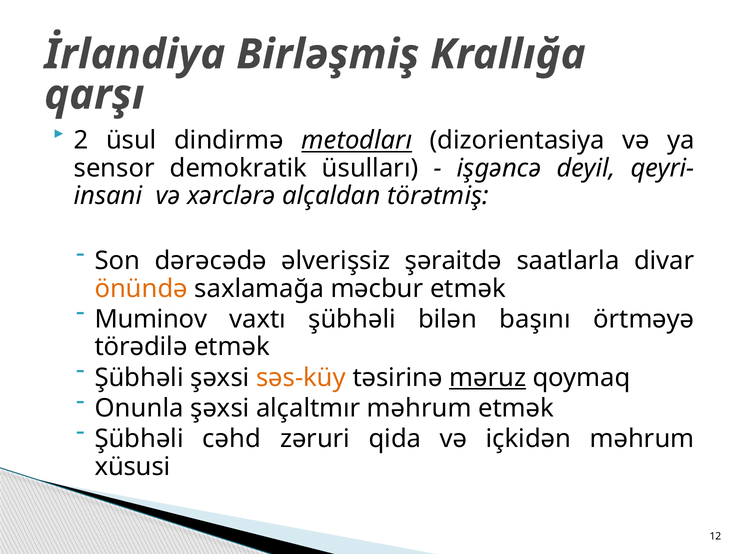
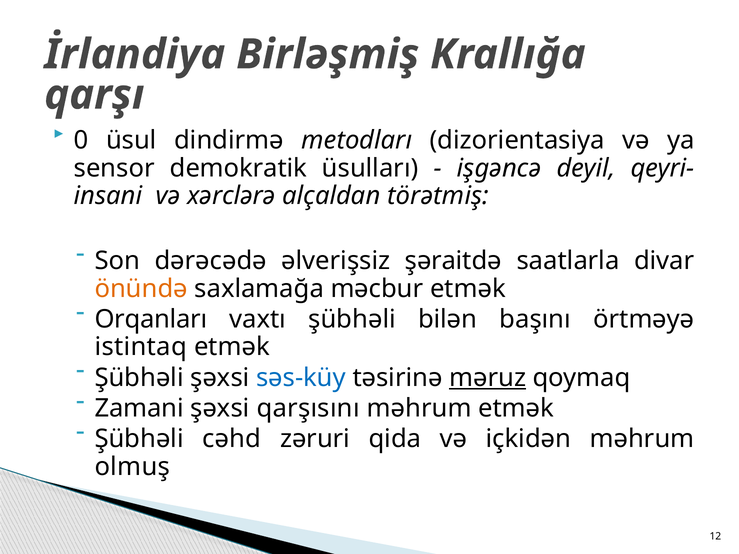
2: 2 -> 0 (81, 141)
metodları underline: present -> none (357, 141)
Muminov: Muminov -> Orqanları (151, 319)
törədilə: törədilə -> istintaq (141, 347)
səs-küy colour: orange -> blue (301, 378)
Onunla: Onunla -> Zamani (139, 408)
alçaltmır: alçaltmır -> qarşısını (308, 408)
xüsusi: xüsusi -> olmuş (132, 467)
